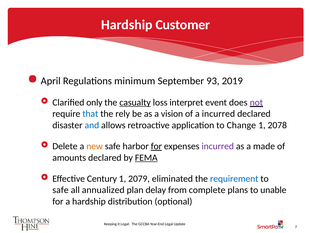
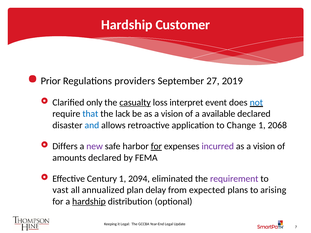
April: April -> Prior (51, 81)
minimum: minimum -> providers (135, 81)
93: 93 -> 27 (213, 81)
not colour: purple -> blue (256, 103)
rely: rely -> lack (123, 114)
a incurred: incurred -> available (219, 114)
2078: 2078 -> 2068 (277, 125)
Delete: Delete -> Differs (65, 146)
new colour: orange -> purple (95, 146)
made: made -> vision (264, 146)
FEMA underline: present -> none (146, 158)
2079: 2079 -> 2094 (139, 179)
requirement colour: blue -> purple (234, 179)
safe: safe -> vast (61, 190)
complete: complete -> expected (207, 190)
unable: unable -> arising (273, 190)
hardship underline: none -> present (89, 202)
